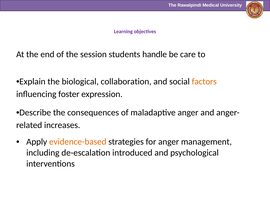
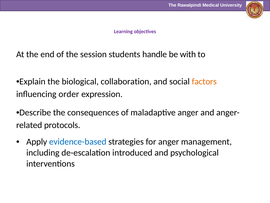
care: care -> with (188, 54)
foster: foster -> order (69, 94)
increases: increases -> protocols (62, 125)
evidence-based colour: orange -> blue (78, 141)
